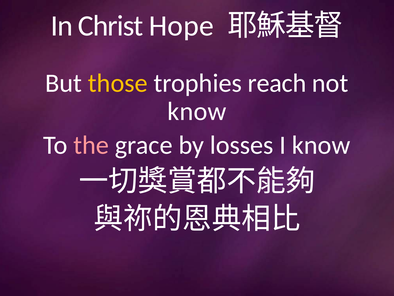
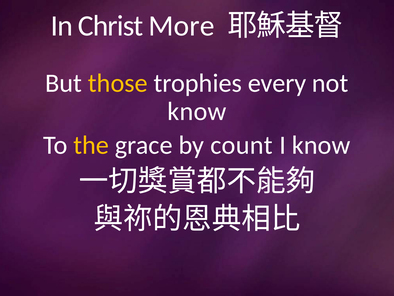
Hope: Hope -> More (181, 26)
reach: reach -> every (277, 83)
the colour: pink -> yellow (91, 145)
losses: losses -> count (242, 145)
